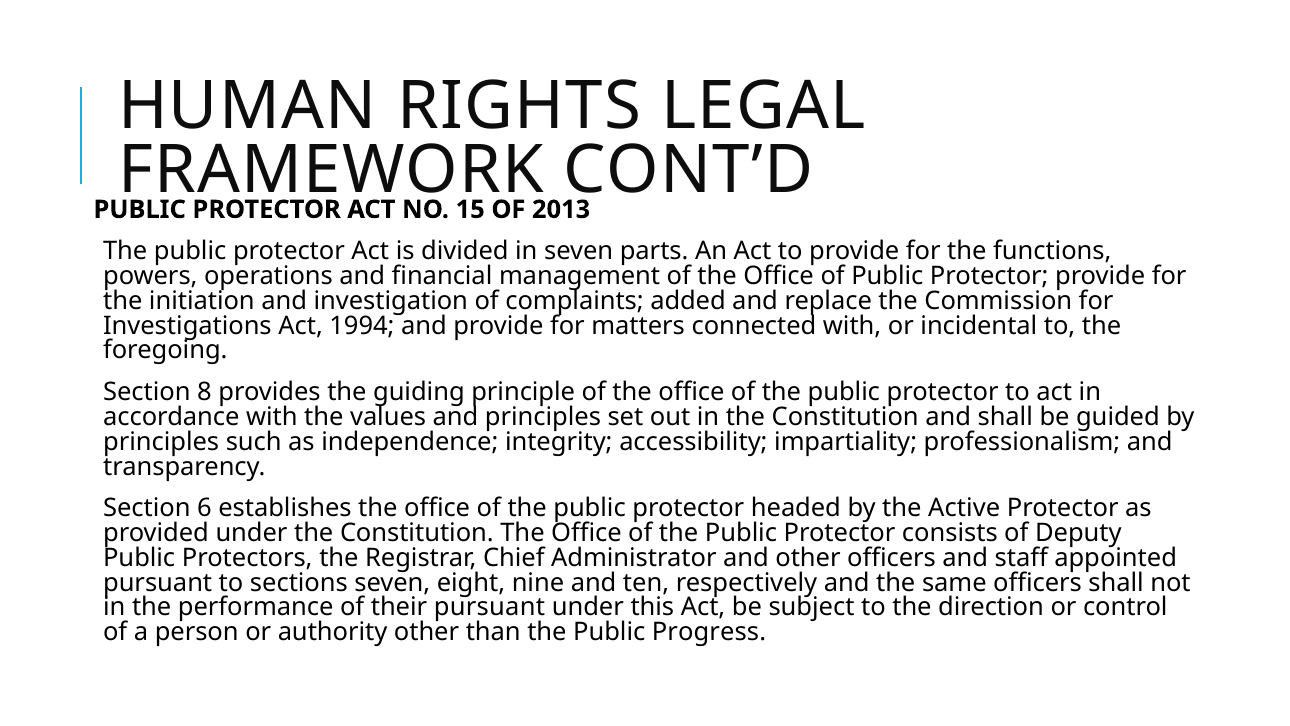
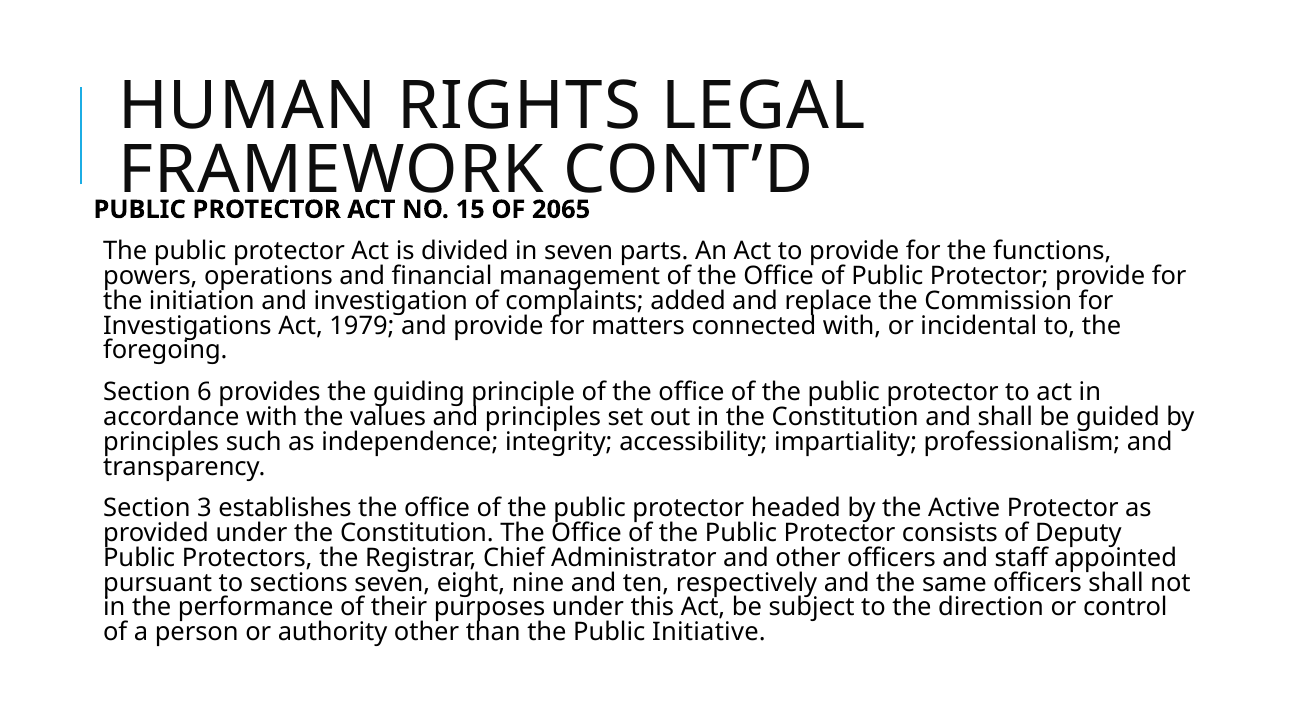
2013: 2013 -> 2065 (561, 209)
1994: 1994 -> 1979 (362, 325)
8: 8 -> 6 (204, 392)
6: 6 -> 3 (204, 508)
their pursuant: pursuant -> purposes (490, 607)
Progress: Progress -> Initiative (709, 632)
